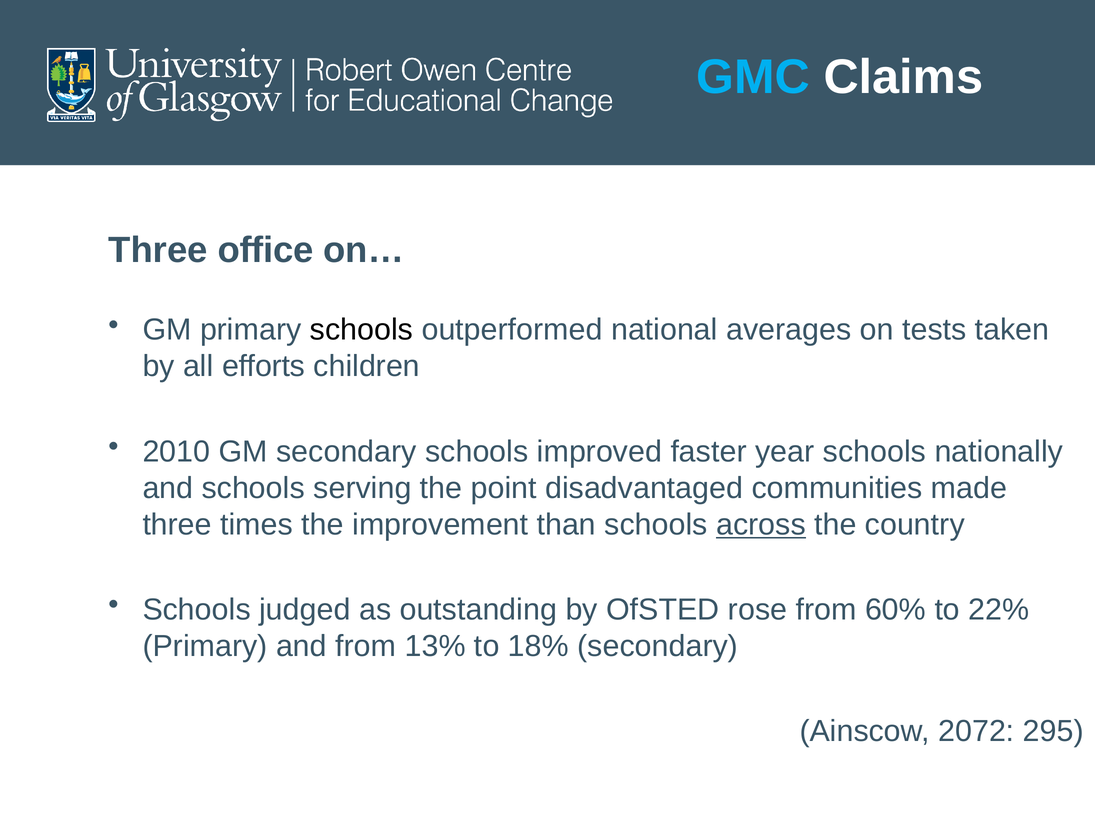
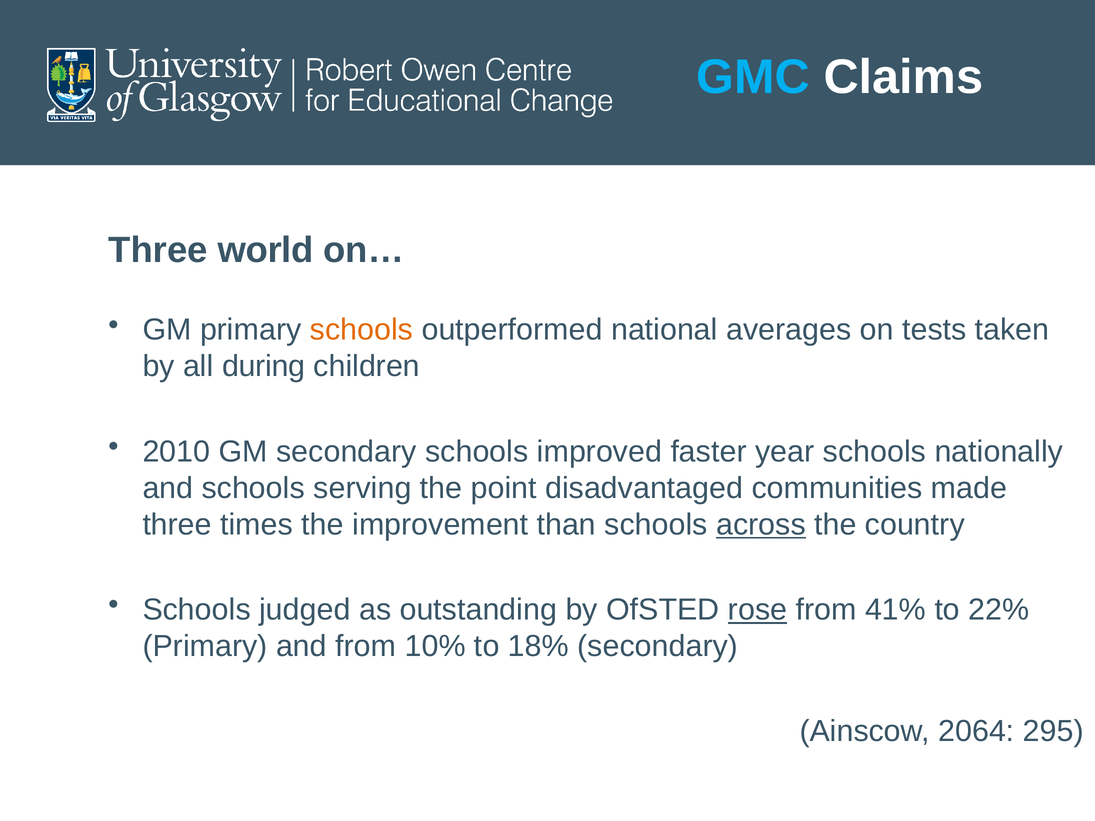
office: office -> world (266, 250)
schools colour: black -> orange (362, 330)
efforts: efforts -> during (264, 367)
rose underline: none -> present (758, 610)
60%: 60% -> 41% (896, 610)
13%: 13% -> 10% (435, 646)
2072: 2072 -> 2064 (976, 732)
